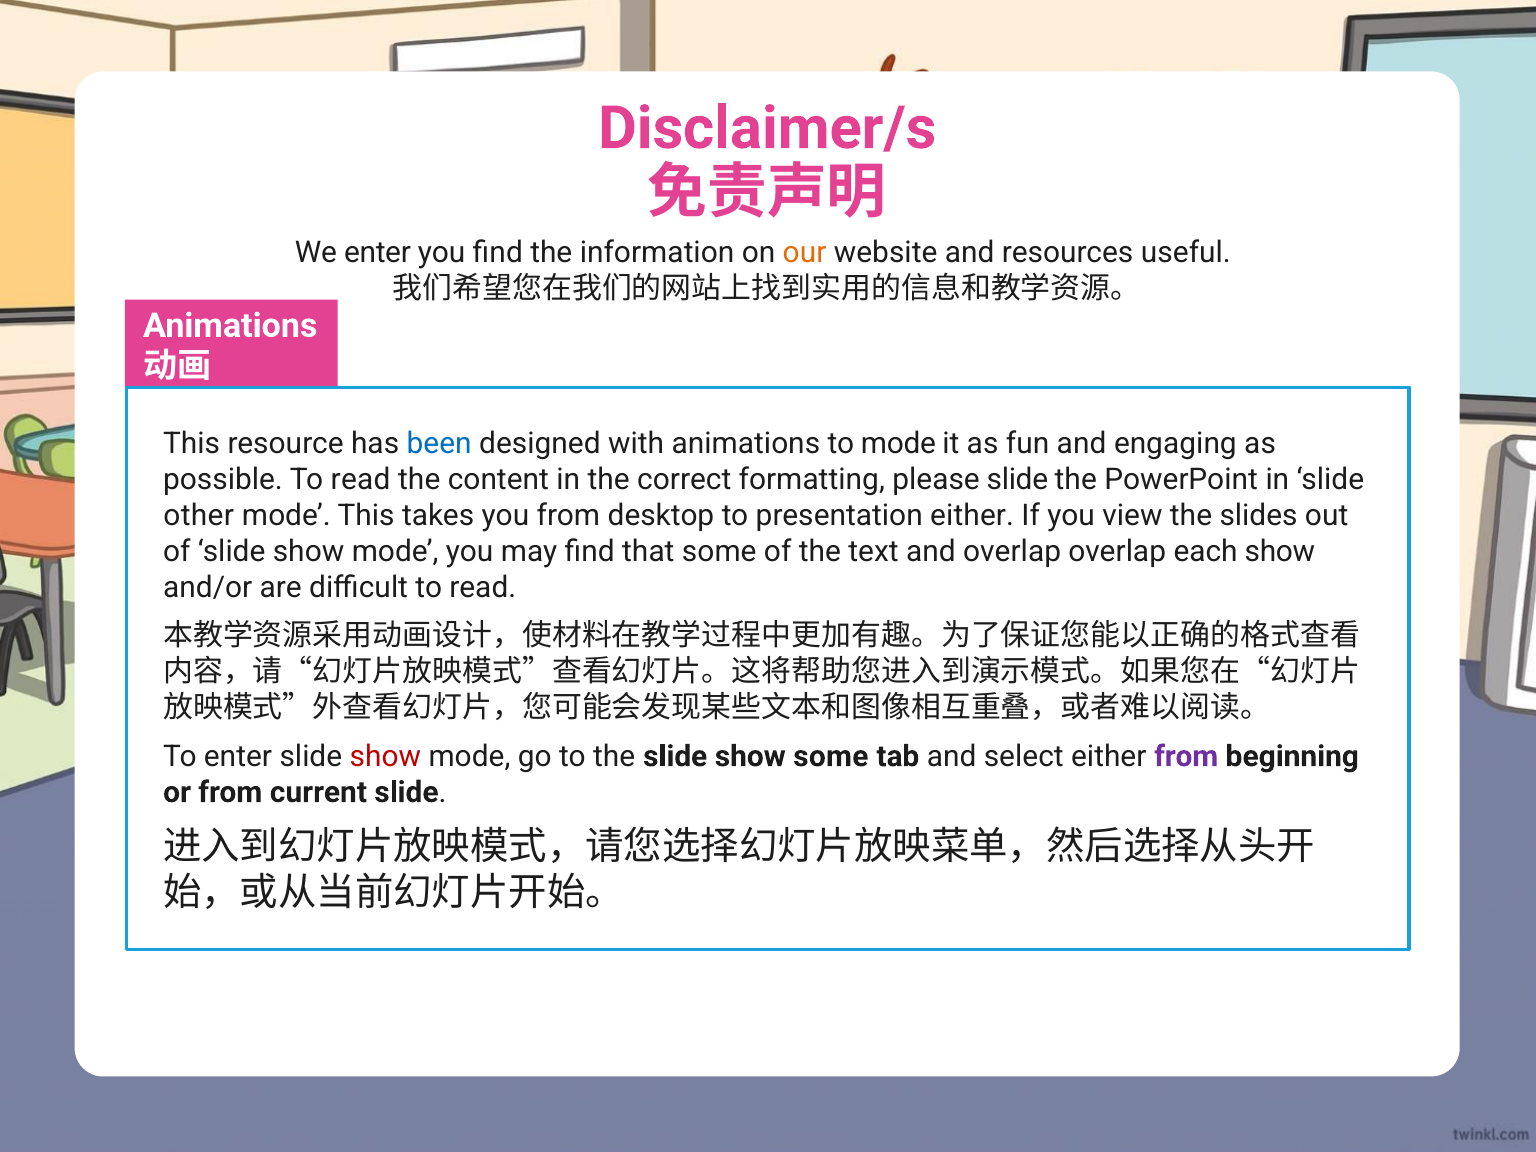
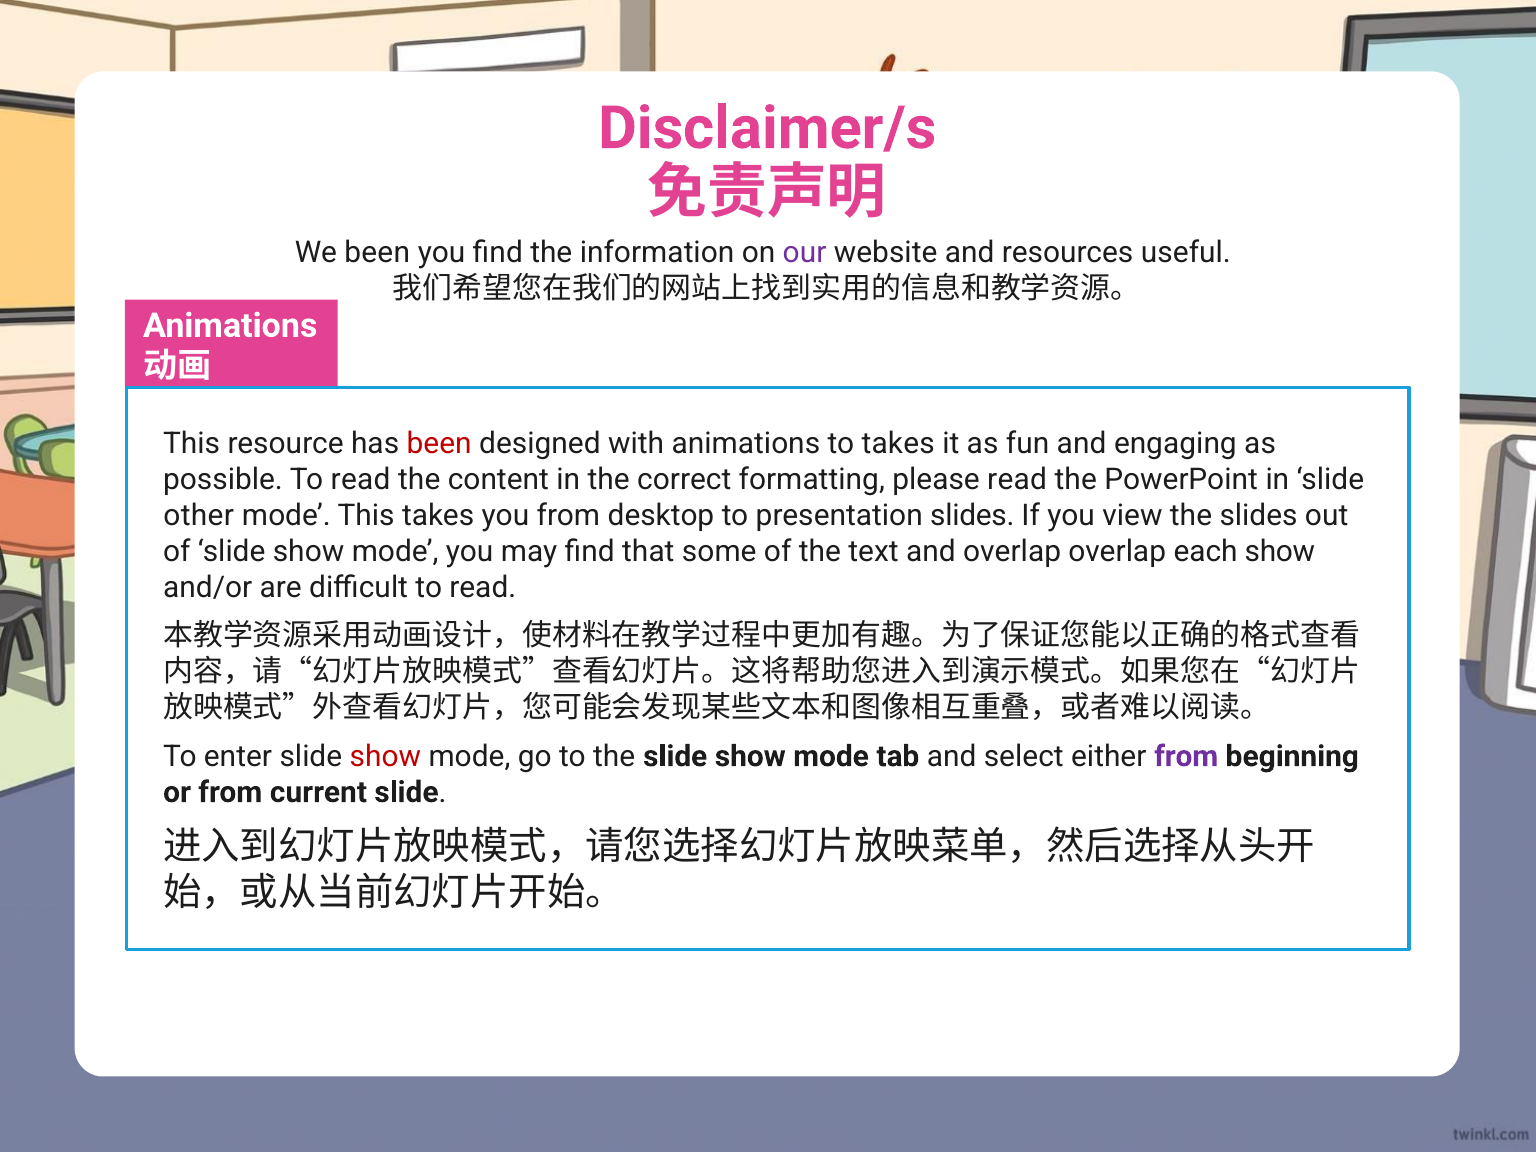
We enter: enter -> been (377, 253)
our colour: orange -> purple (805, 253)
been colour: blue -> red (439, 444)
to mode: mode -> takes (898, 444)
please slide: slide -> read (1017, 480)
presentation either: either -> slides (972, 516)
the slide show some: some -> mode (831, 756)
